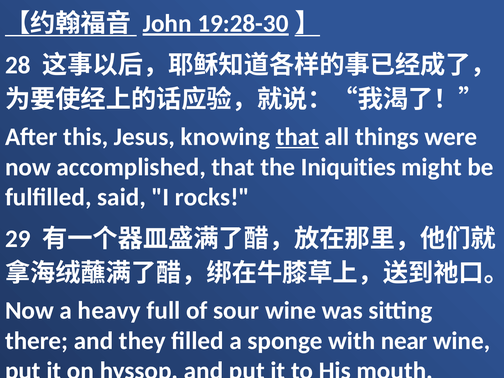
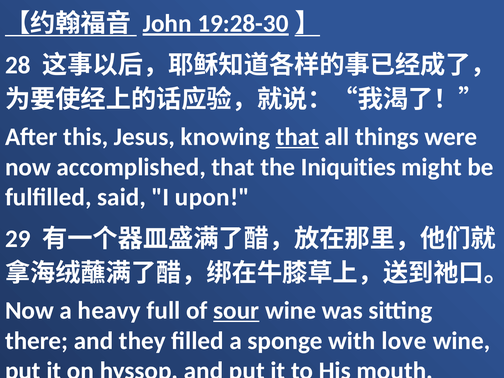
rocks: rocks -> upon (212, 197)
sour underline: none -> present (236, 310)
near: near -> love (404, 341)
